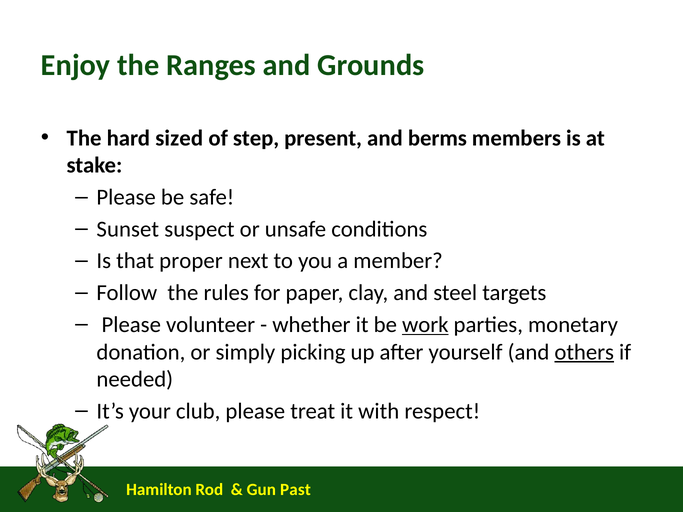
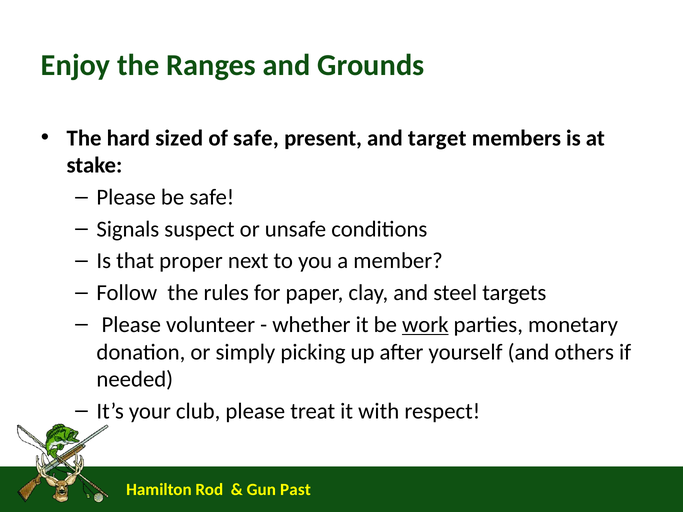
of step: step -> safe (256, 138)
berms: berms -> target (437, 138)
Sunset: Sunset -> Signals (128, 229)
others underline: present -> none (584, 352)
